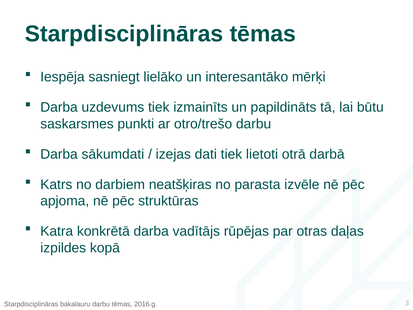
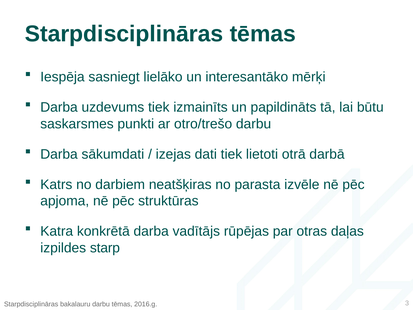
kopā: kopā -> starp (105, 248)
